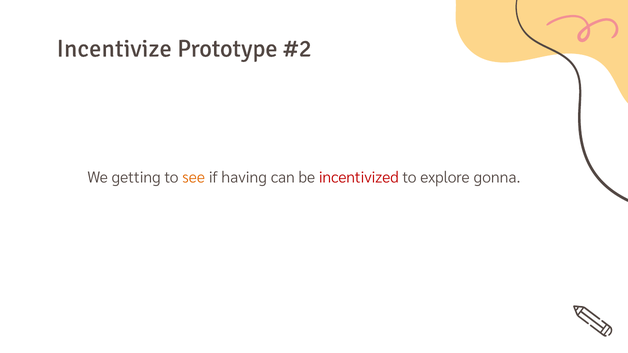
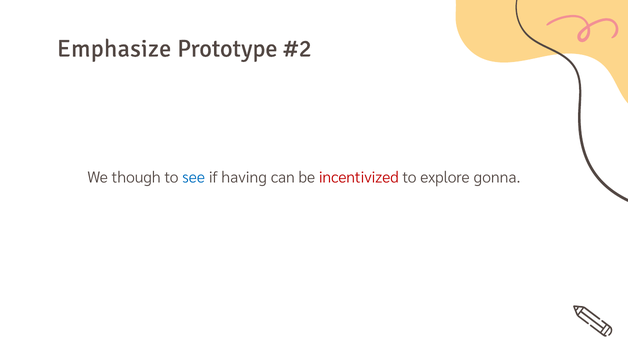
Incentivize: Incentivize -> Emphasize (114, 49)
getting: getting -> though (136, 178)
see colour: orange -> blue (194, 178)
